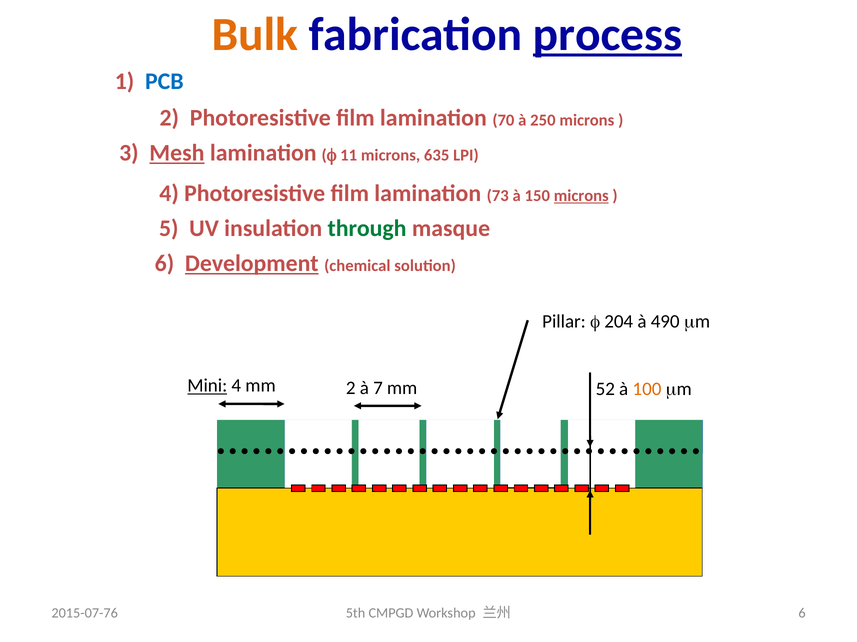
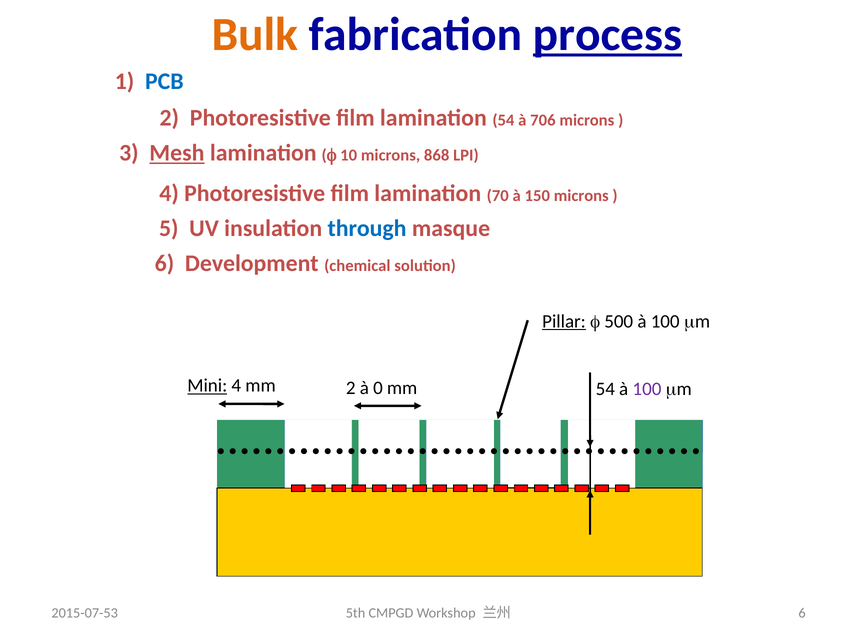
lamination 70: 70 -> 54 (503, 120)
250: 250 -> 706 (543, 120)
11: 11 -> 10 (349, 155)
635: 635 -> 868 (437, 155)
73: 73 -> 70 (498, 196)
microns underline: present -> none (581, 196)
through colour: green -> blue (367, 229)
Development underline: present -> none (252, 264)
Pillar underline: none -> present (564, 322)
204: 204 -> 500 (619, 322)
490: 490 -> 100 (665, 322)
7: 7 -> 0 (378, 388)
mm 52: 52 -> 54 (605, 390)
100 colour: orange -> purple (647, 390)
2015-07-76: 2015-07-76 -> 2015-07-53 (85, 614)
